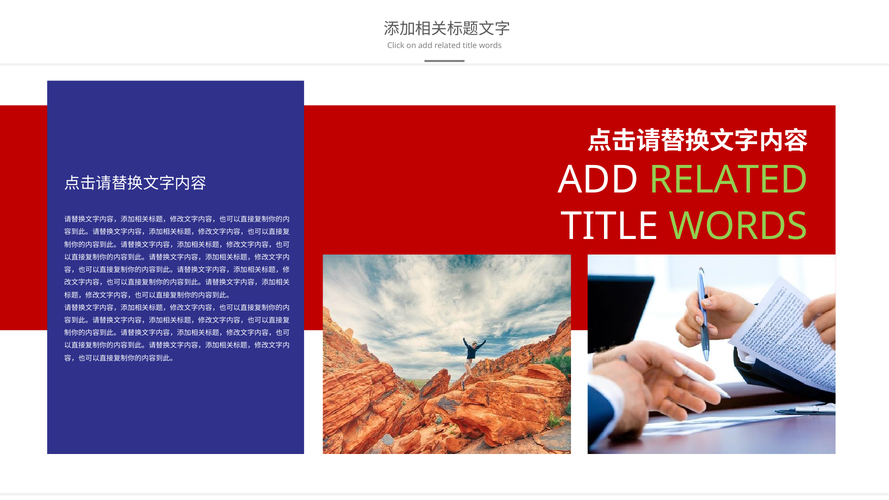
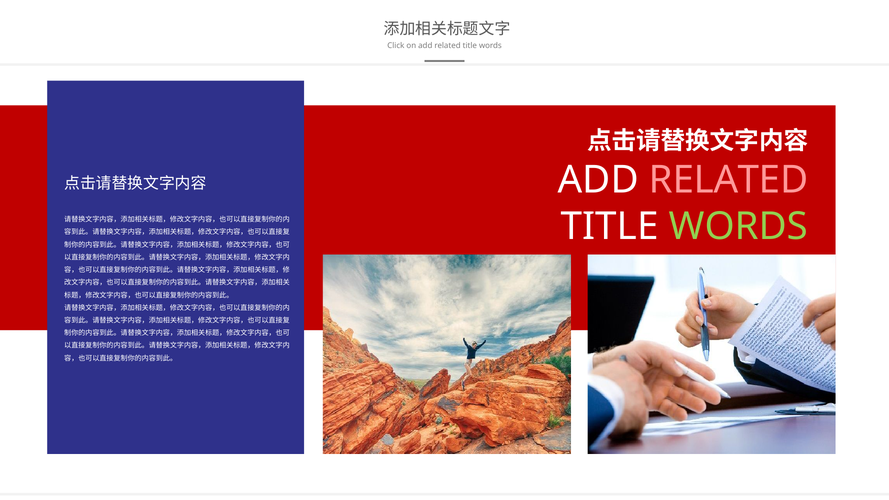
RELATED colour: light green -> pink (729, 180)
